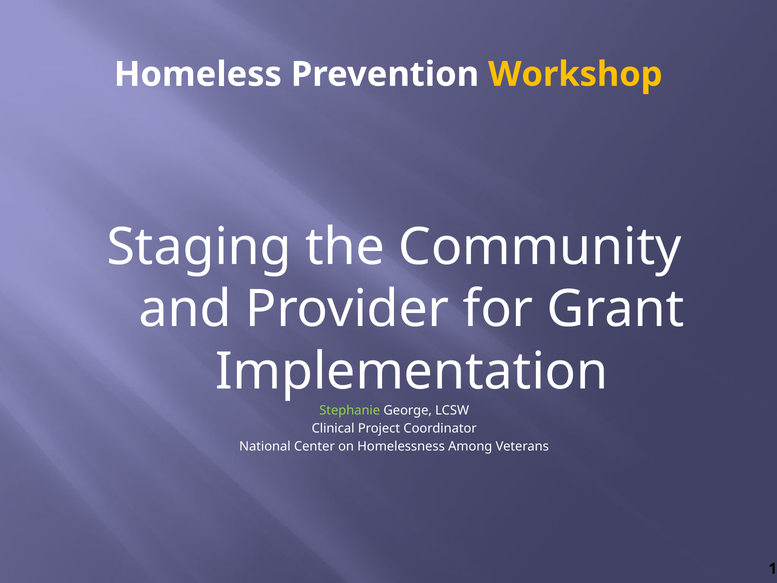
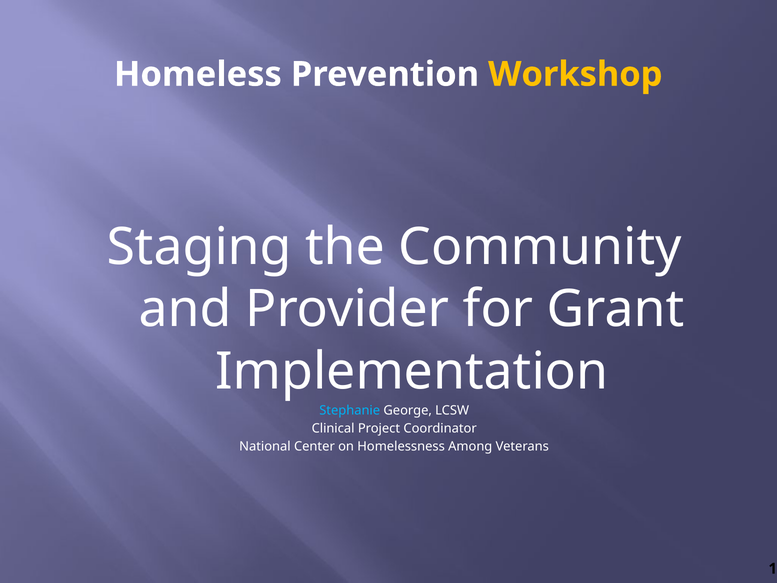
Stephanie colour: light green -> light blue (350, 410)
